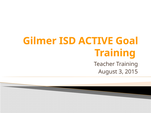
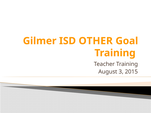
ACTIVE: ACTIVE -> OTHER (96, 41)
